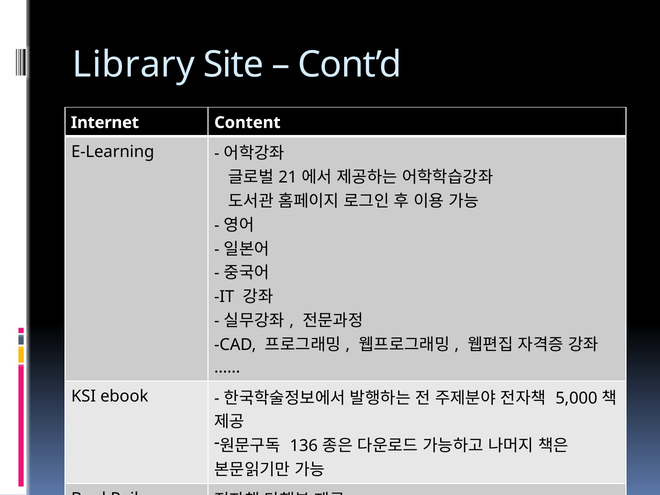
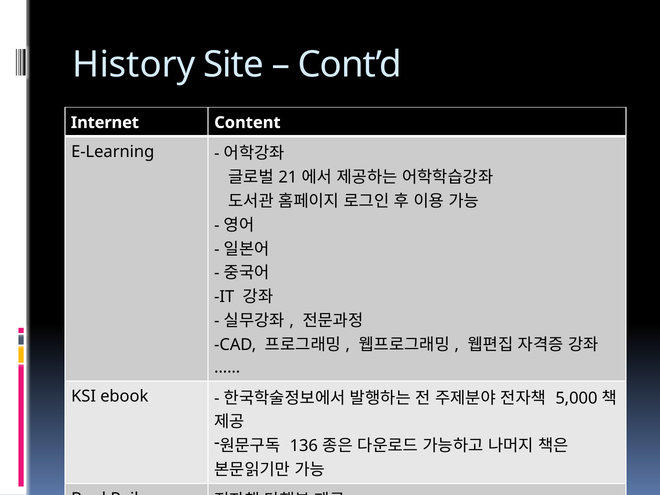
Library: Library -> History (134, 65)
